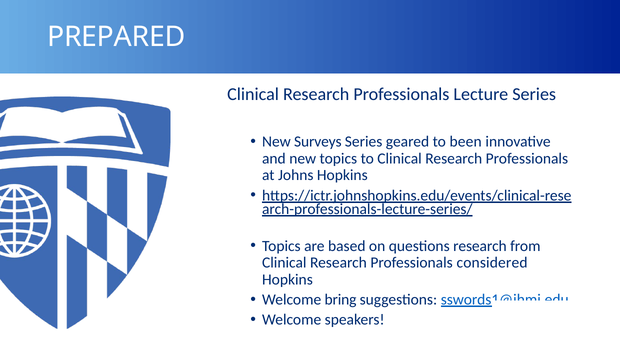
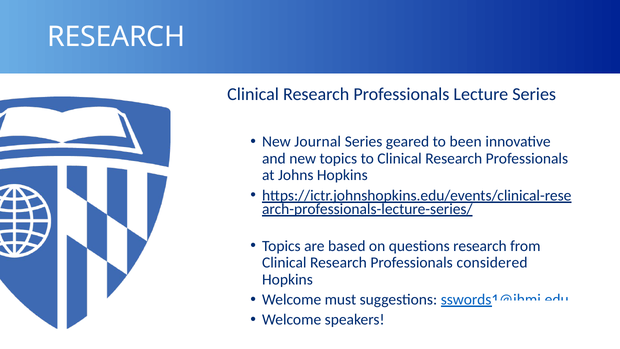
PREPARED: PREPARED -> RESEARCH (116, 37)
Surveys: Surveys -> Journal (318, 142)
bring: bring -> must (340, 299)
